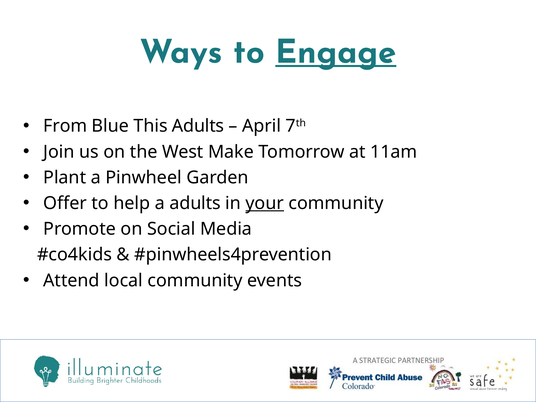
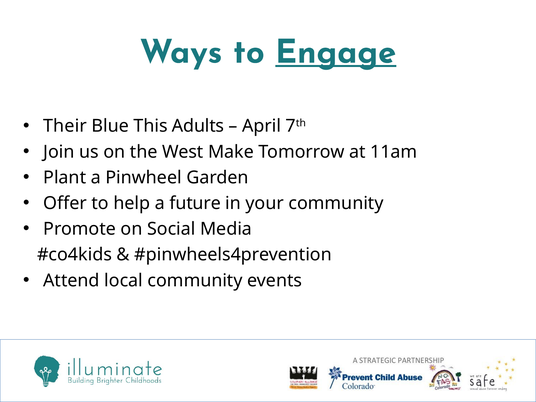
From: From -> Their (65, 126)
a adults: adults -> future (195, 203)
your underline: present -> none (265, 203)
